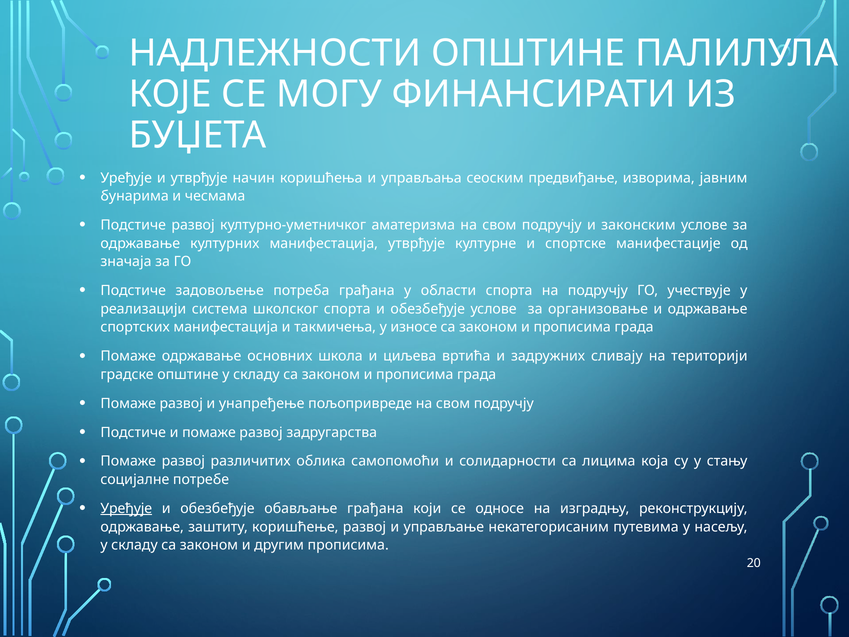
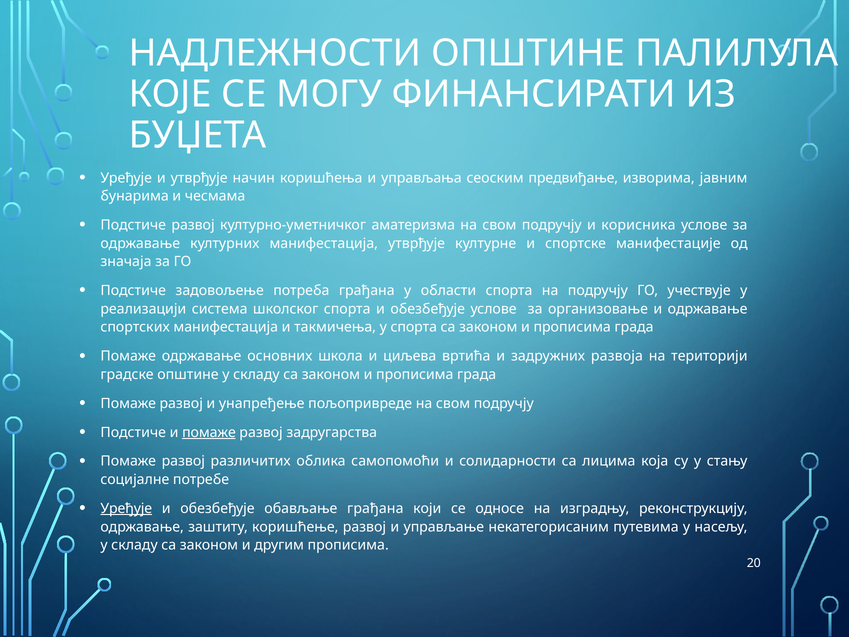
законским: законским -> корисника (638, 225)
у износе: износе -> спорта (414, 327)
сливају: сливају -> развоја (617, 356)
помаже underline: none -> present (209, 432)
